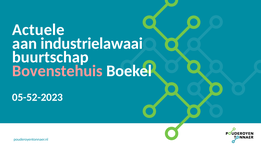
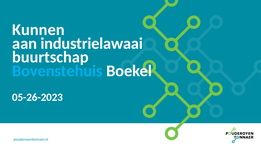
Actuele: Actuele -> Kunnen (38, 30)
Bovenstehuis colour: pink -> light blue (57, 71)
05-52-2023: 05-52-2023 -> 05-26-2023 (37, 97)
